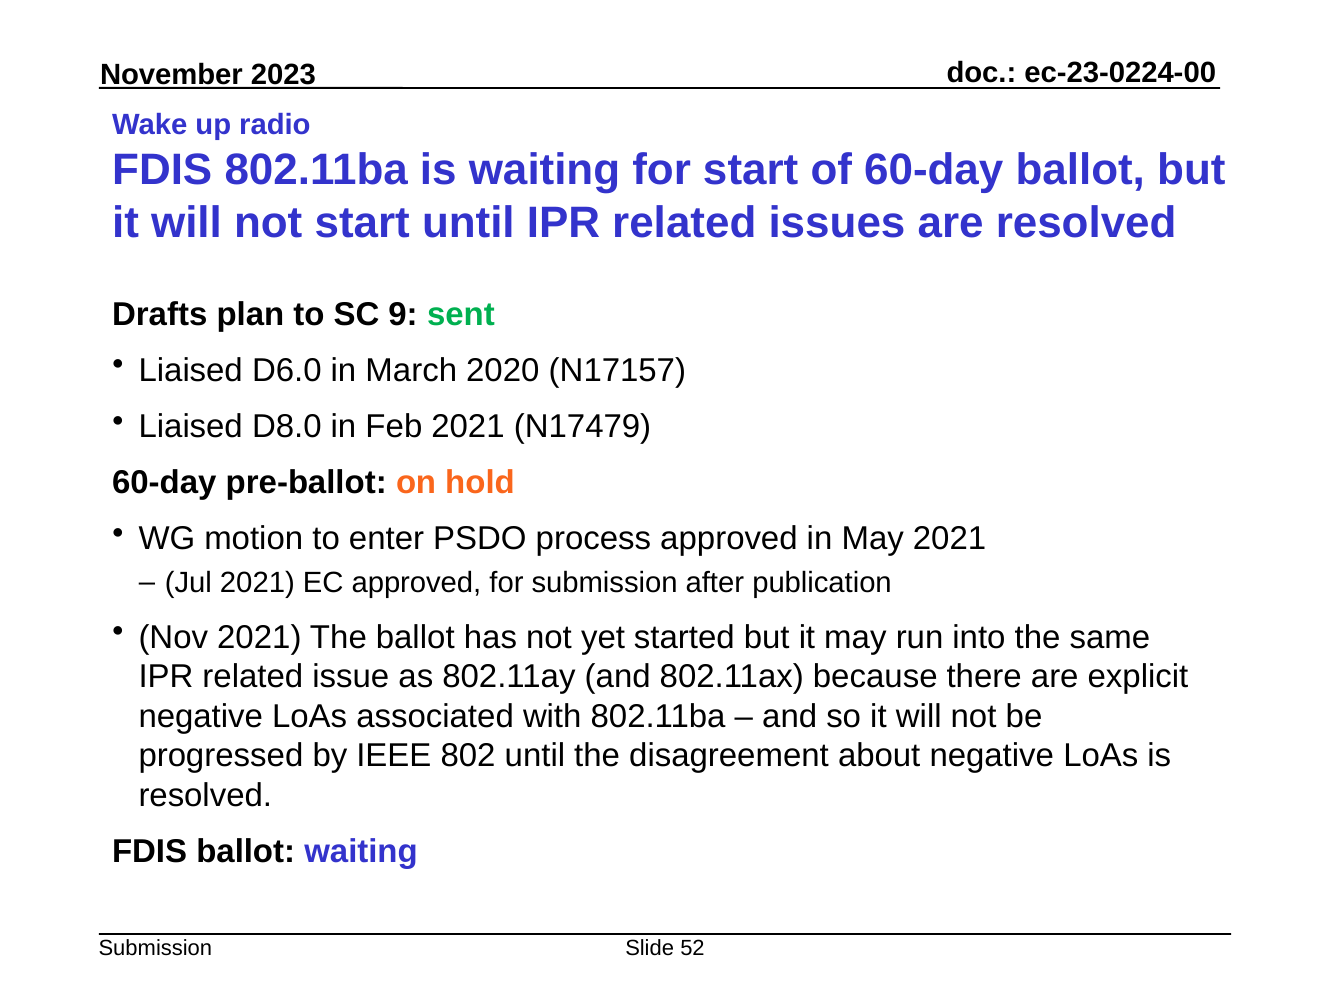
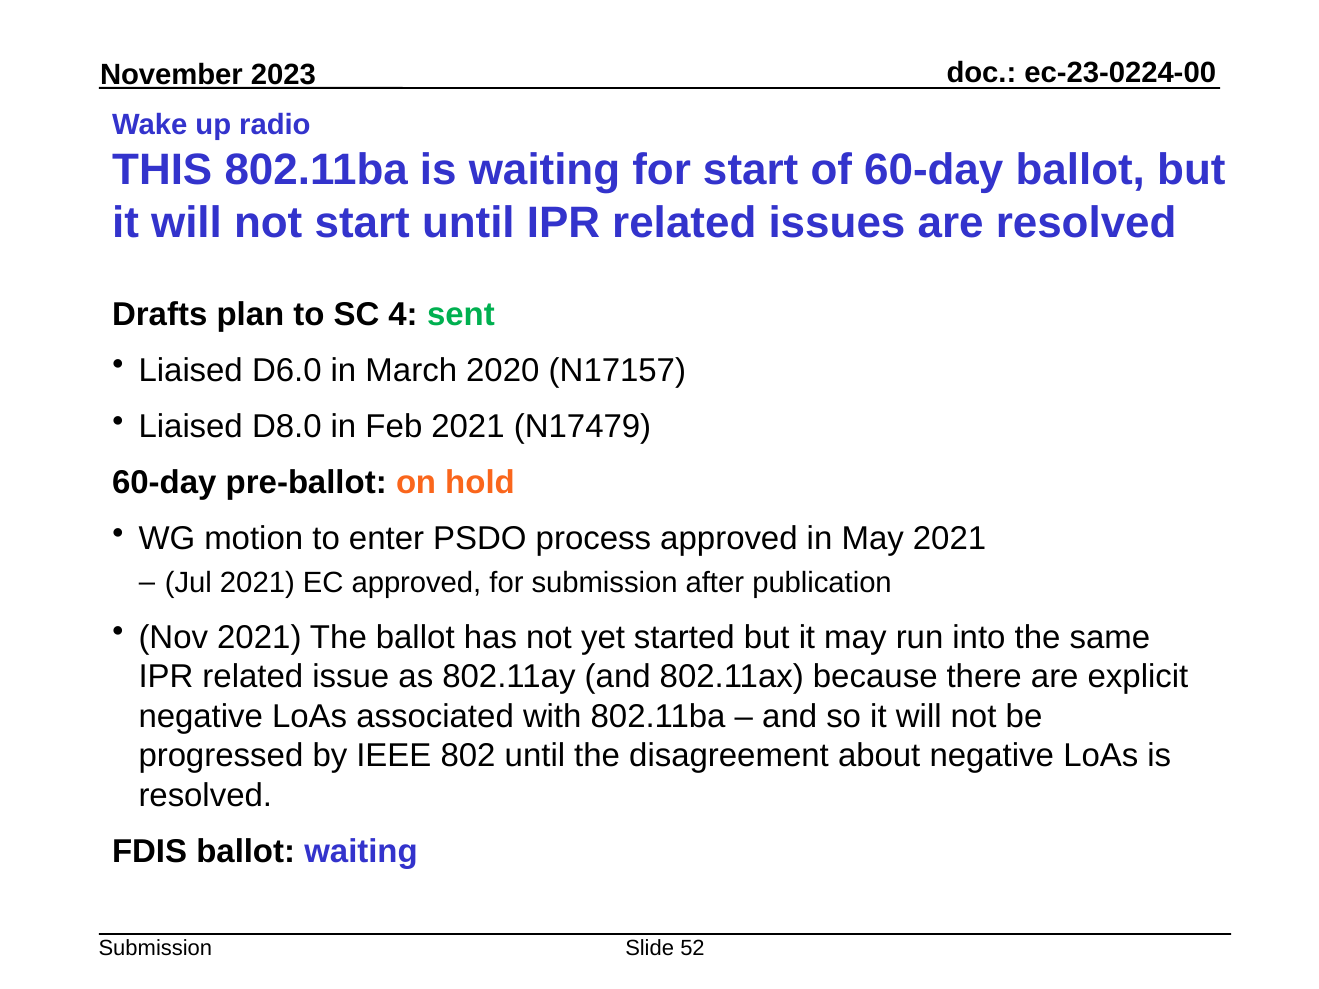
FDIS: FDIS -> THIS (162, 170)
9: 9 -> 4 (403, 315)
